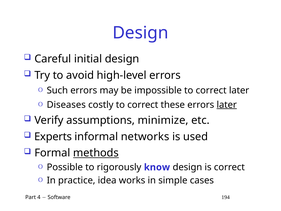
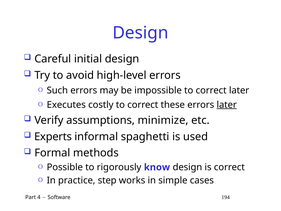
Diseases: Diseases -> Executes (66, 105)
networks: networks -> spaghetti (145, 136)
methods underline: present -> none (96, 153)
idea: idea -> step (107, 180)
